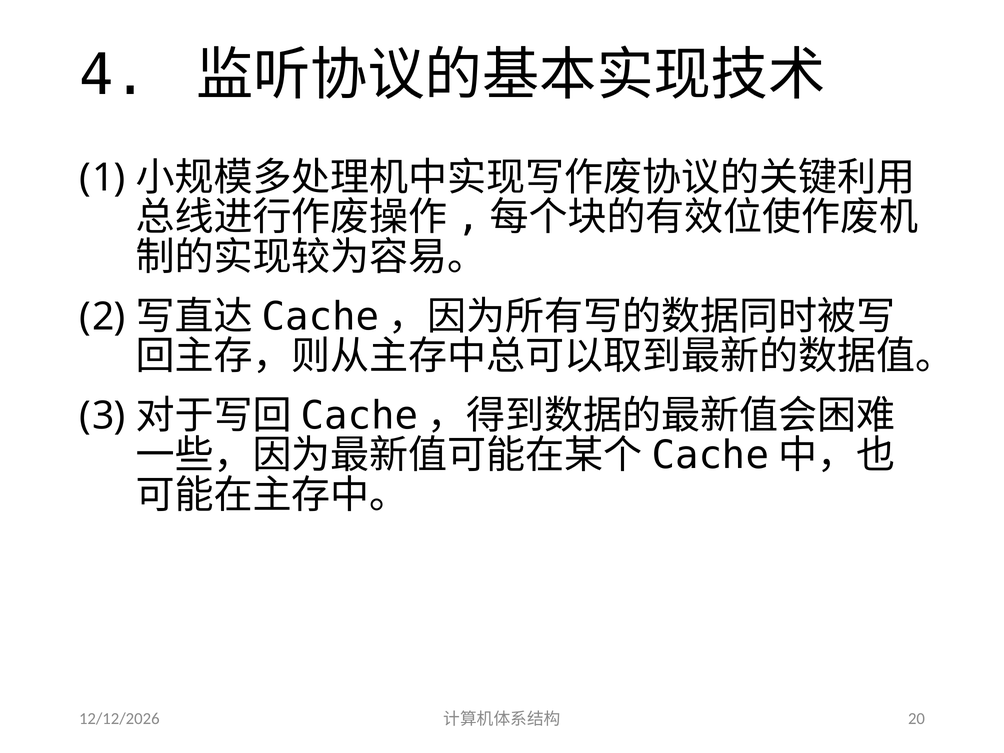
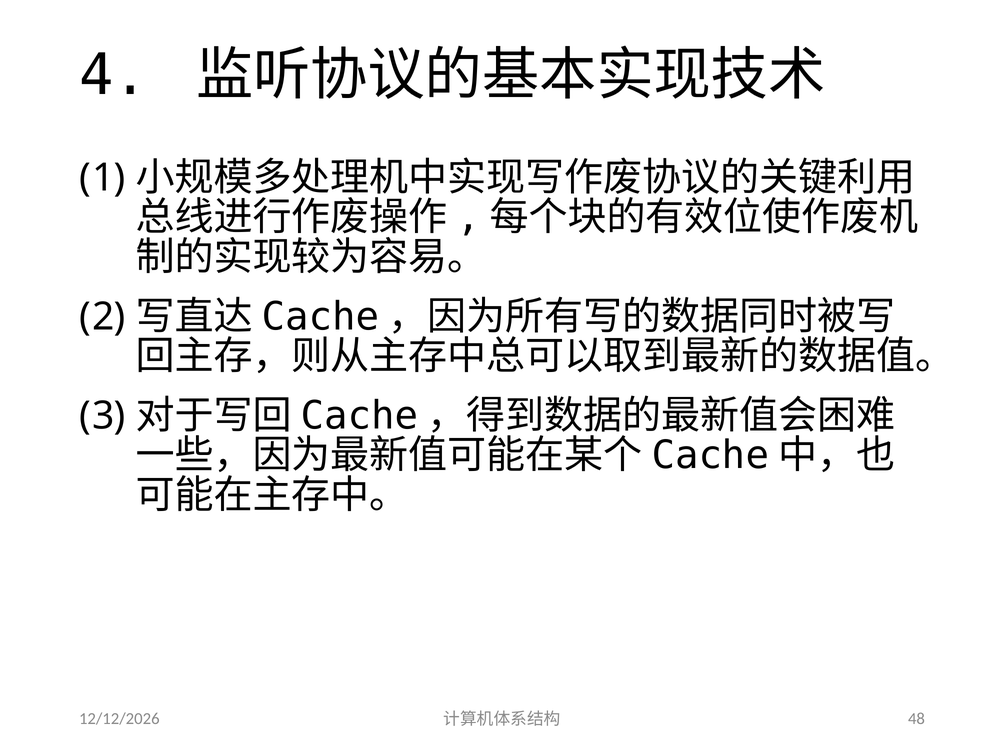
20: 20 -> 48 (916, 719)
